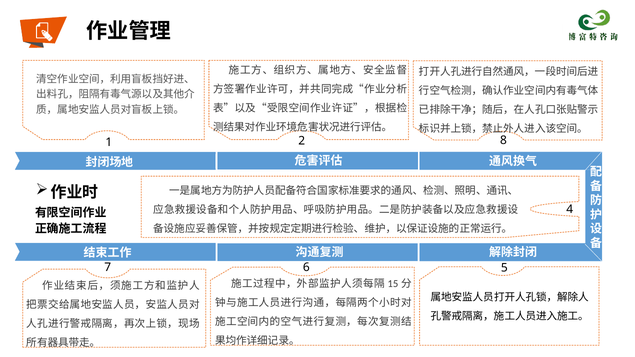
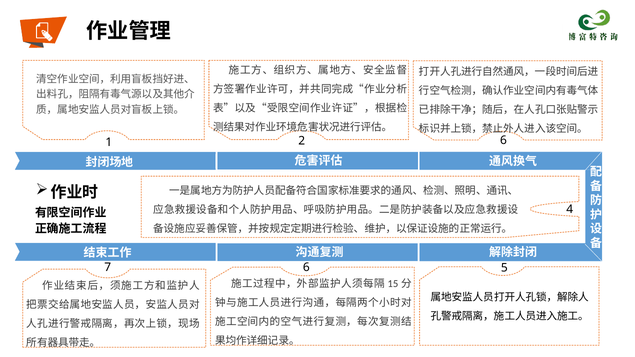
2 8: 8 -> 6 (503, 140)
